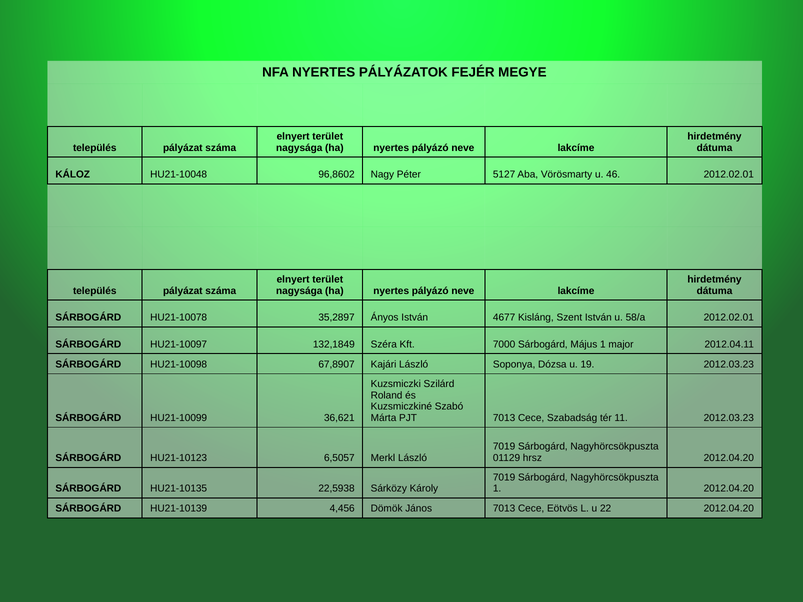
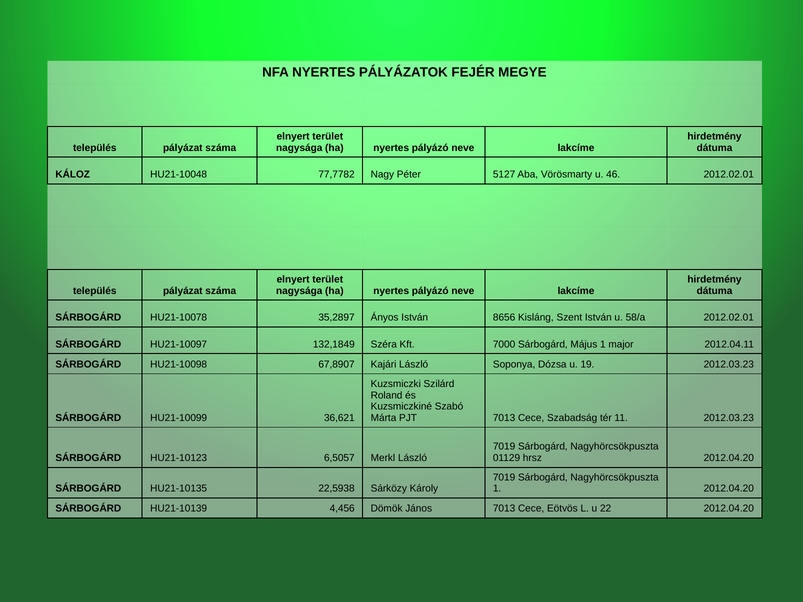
96,8602: 96,8602 -> 77,7782 (337, 175)
4677: 4677 -> 8656 (504, 318)
